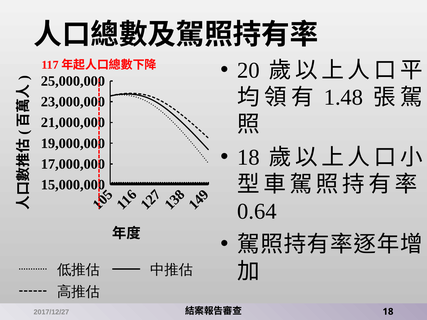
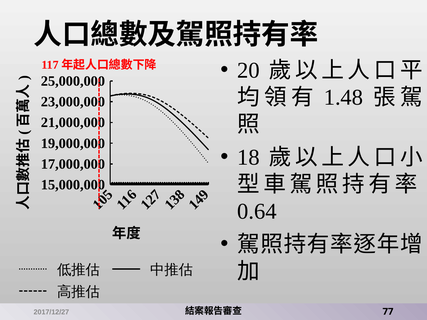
18: 18 -> 77 (388, 312)
